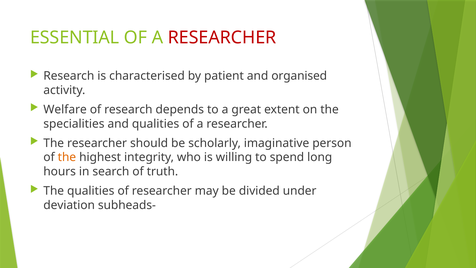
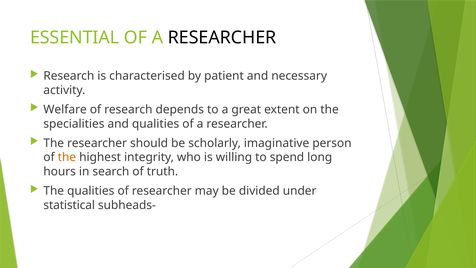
RESEARCHER colour: red -> black (222, 38)
organised: organised -> necessary (299, 76)
deviation: deviation -> statistical (69, 205)
